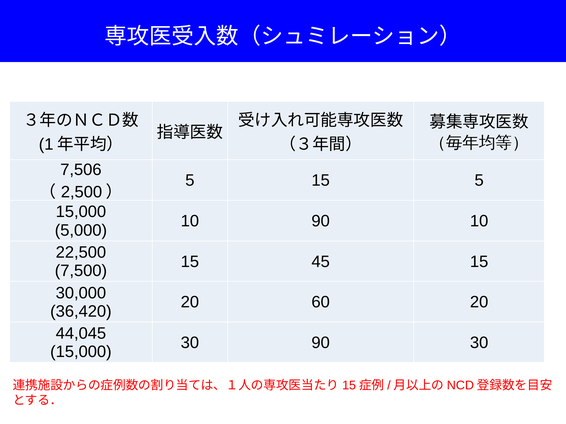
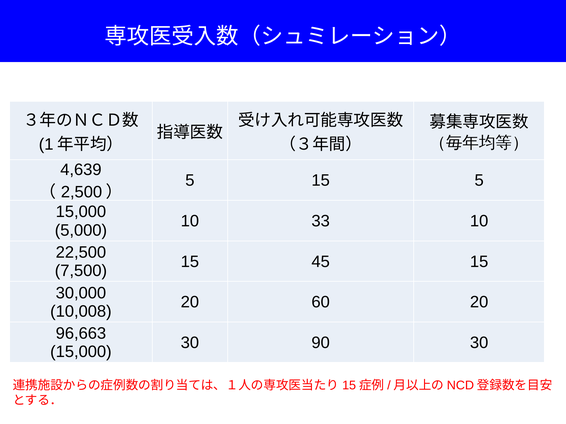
7,506: 7,506 -> 4,639 (81, 170)
10 90: 90 -> 33 (321, 221)
36,420: 36,420 -> 10,008 (81, 312)
44,045: 44,045 -> 96,663 (81, 334)
